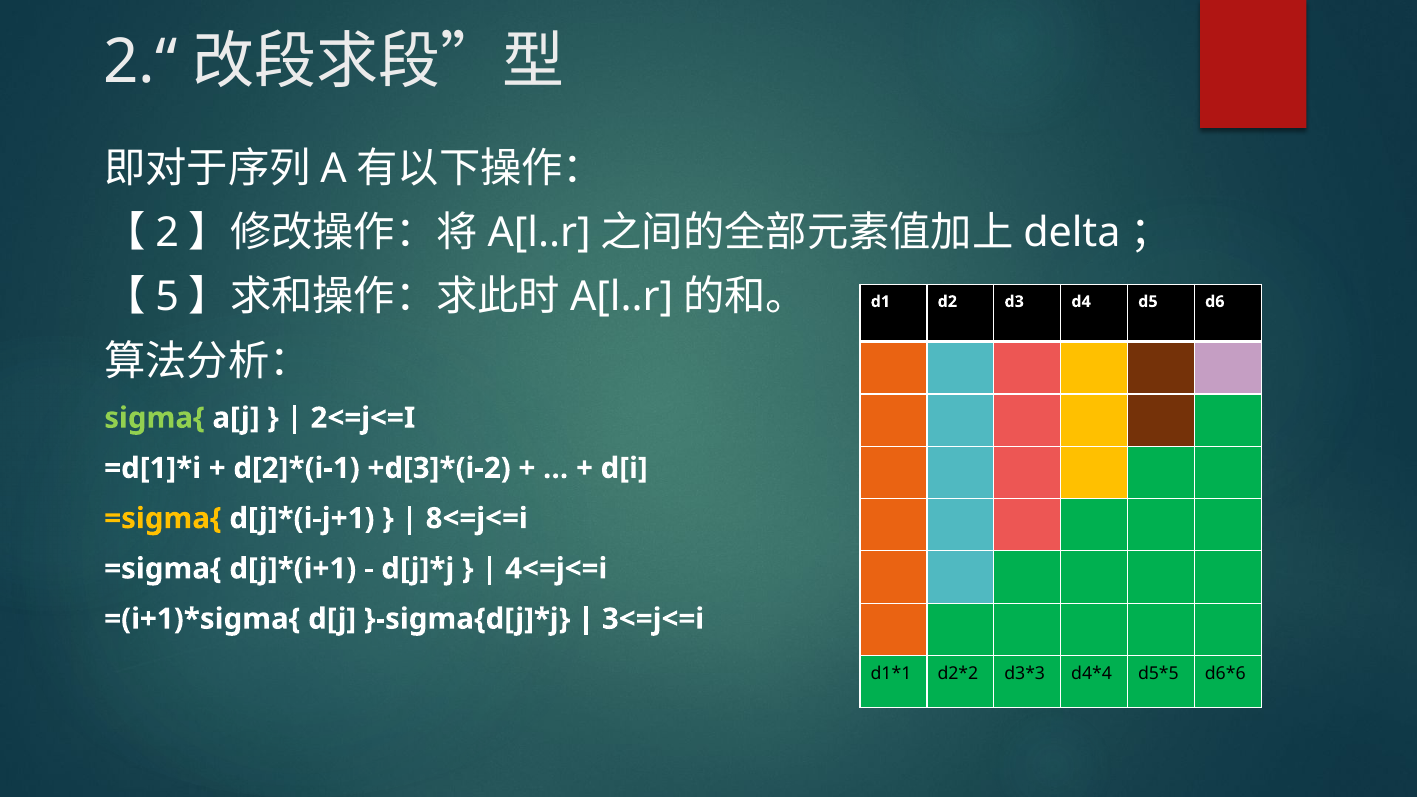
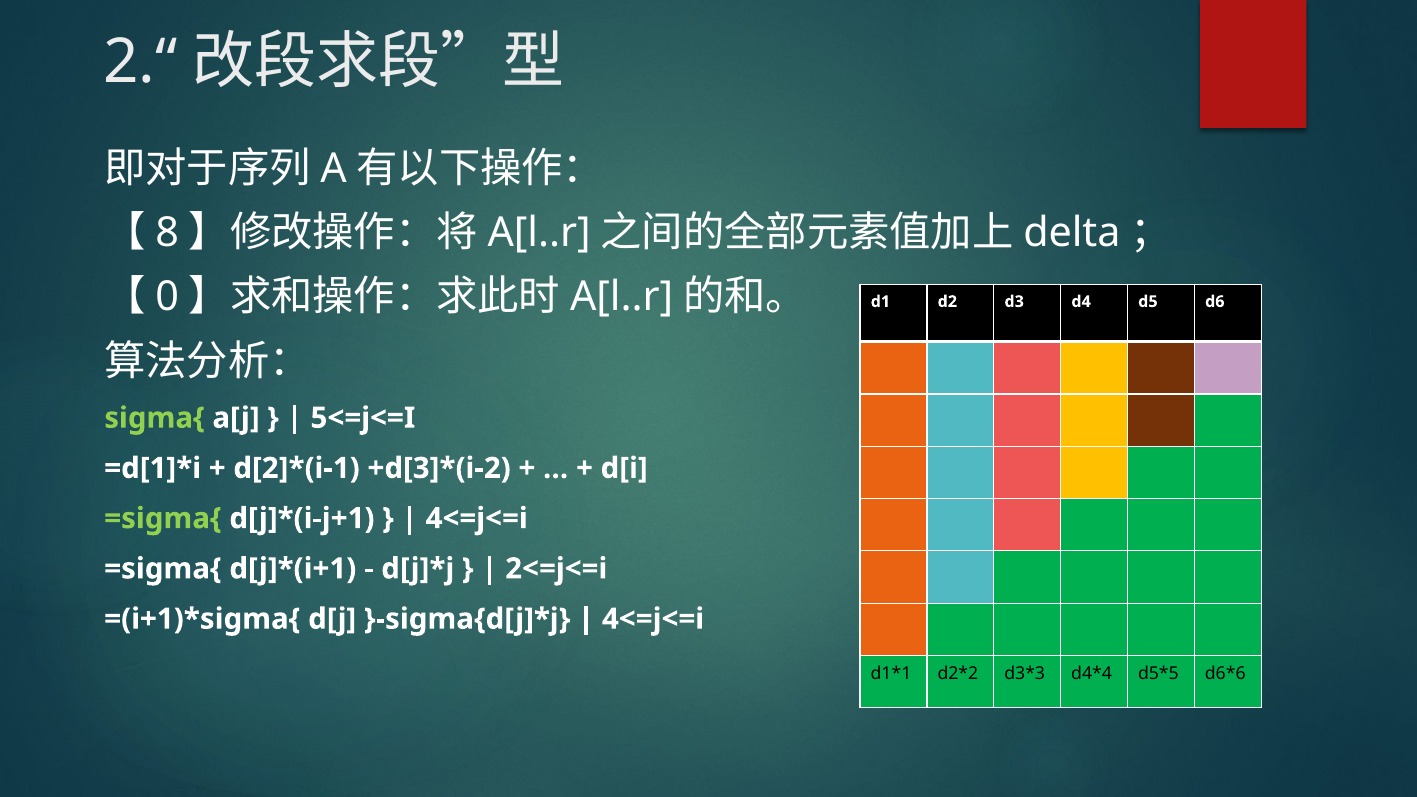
2: 2 -> 8 (167, 233)
5: 5 -> 0 (167, 297)
2<=j<=I: 2<=j<=I -> 5<=j<=I (363, 418)
=sigma{ colour: yellow -> light green (163, 519)
8<=j<=i: 8<=j<=i -> 4<=j<=i (477, 519)
4<=j<=i: 4<=j<=i -> 2<=j<=i (556, 569)
3<=j<=i: 3<=j<=i -> 4<=j<=i (653, 619)
